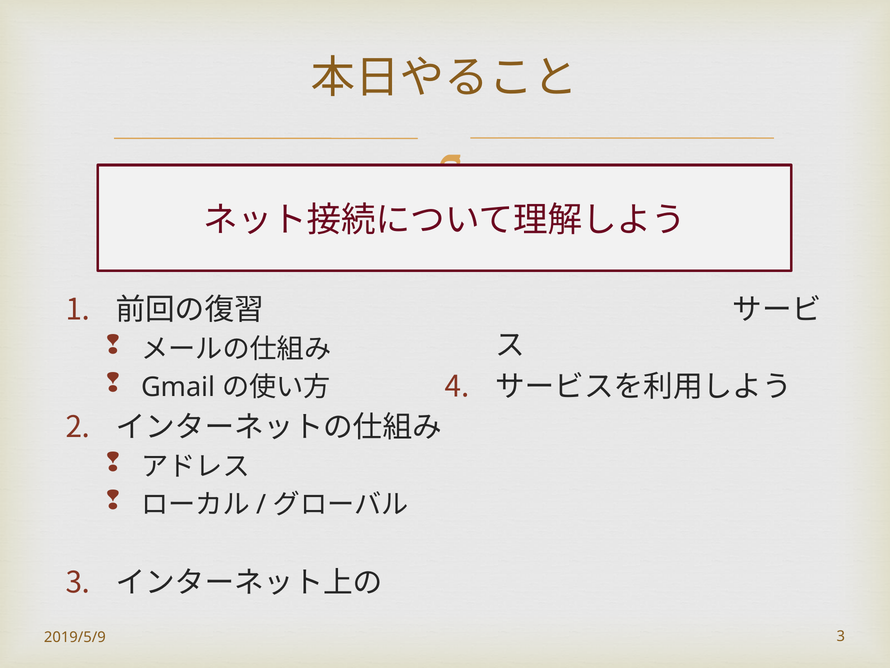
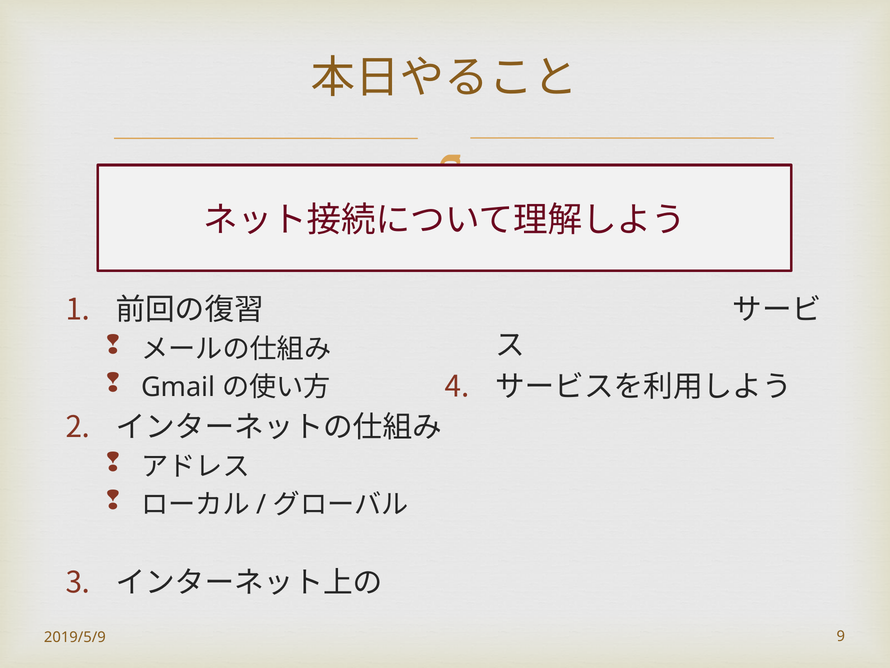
2019/5/9 3: 3 -> 9 (841, 636)
